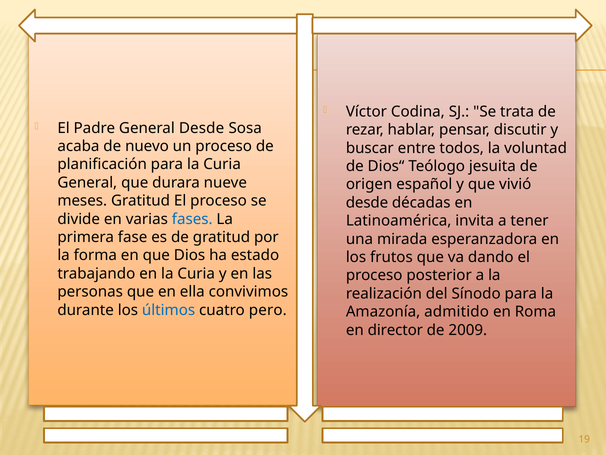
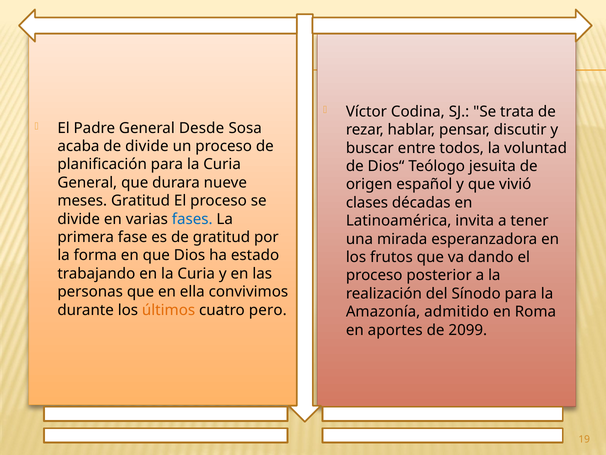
de nuevo: nuevo -> divide (147, 146)
desde: desde -> clases (367, 202)
últimos colour: blue -> orange (169, 310)
director: director -> aportes (395, 330)
2009: 2009 -> 2099 (468, 330)
